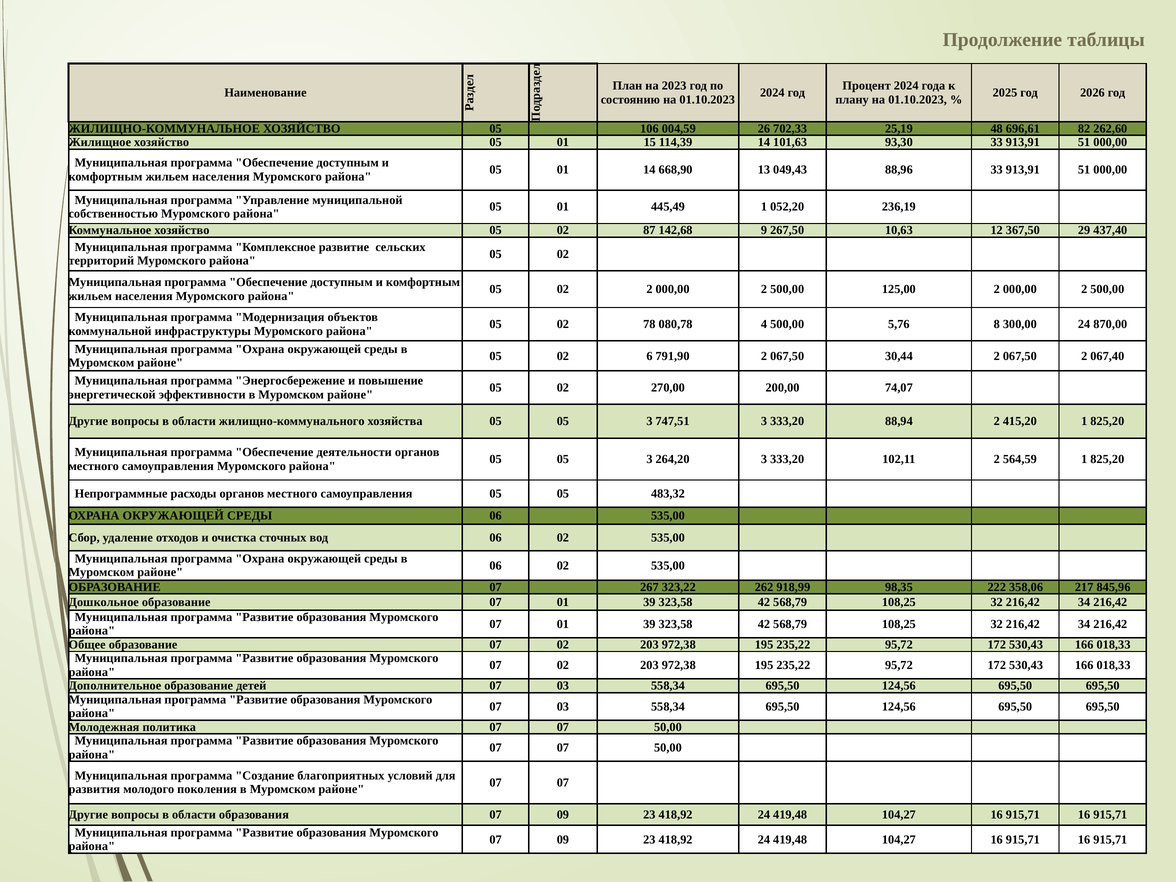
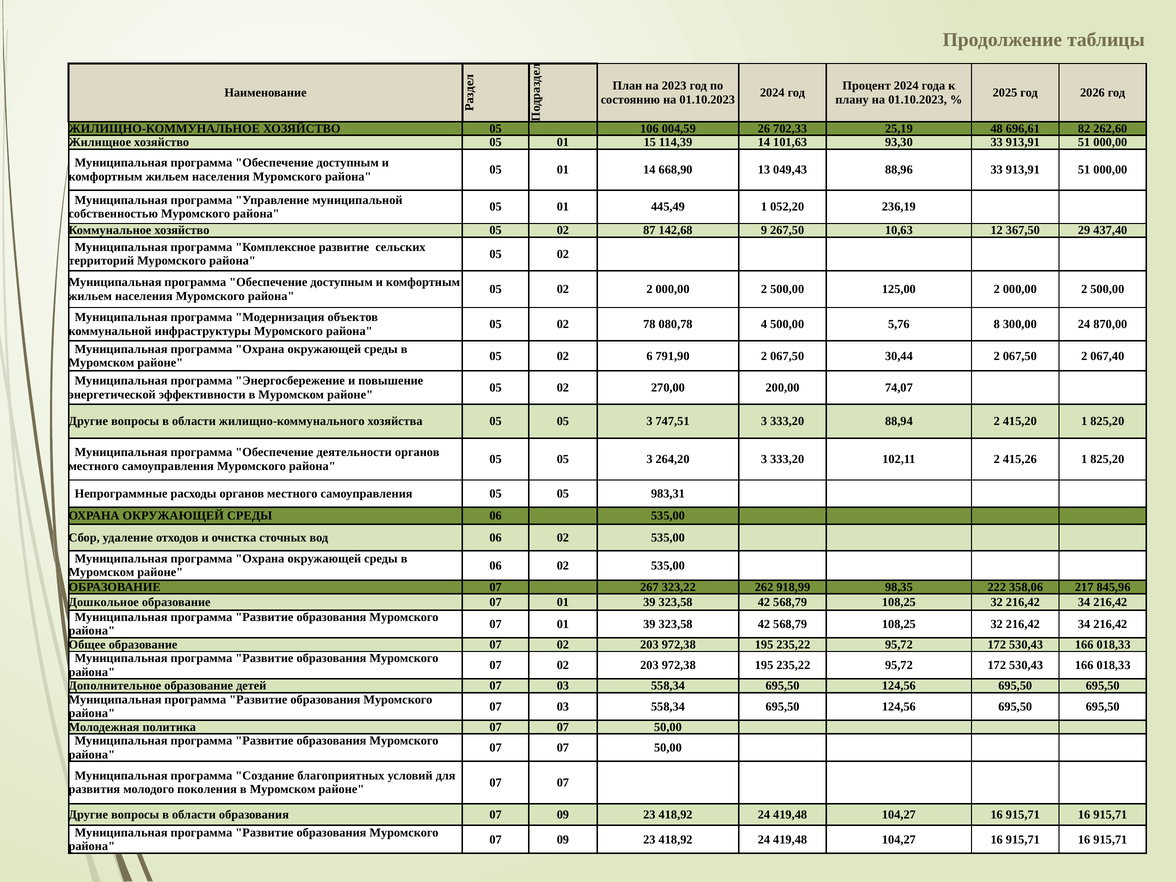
564,59: 564,59 -> 415,26 (1020, 459)
483,32: 483,32 -> 983,31 (668, 494)
